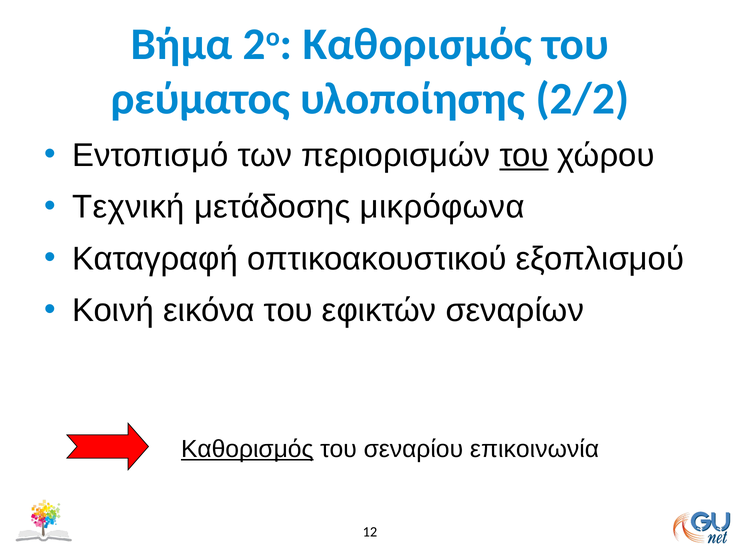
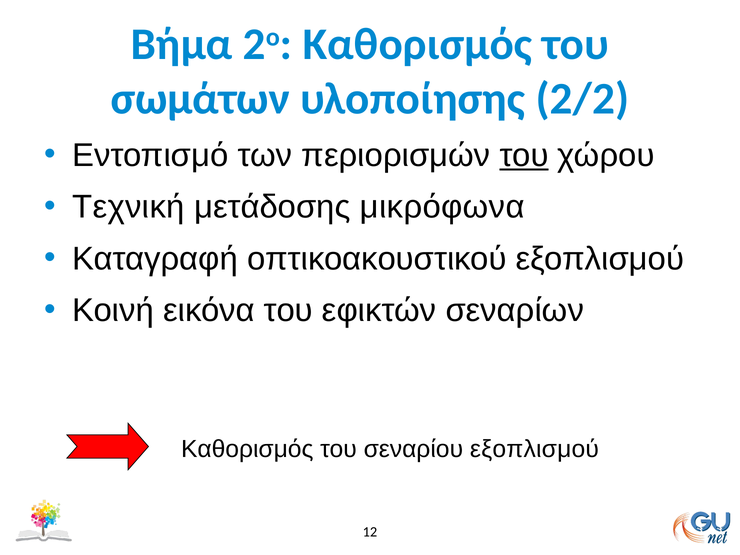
ρεύματος: ρεύματος -> σωμάτων (200, 99)
Καθορισμός underline: present -> none (247, 449)
σεναρίου επικοινωνία: επικοινωνία -> εξοπλισμού (534, 449)
